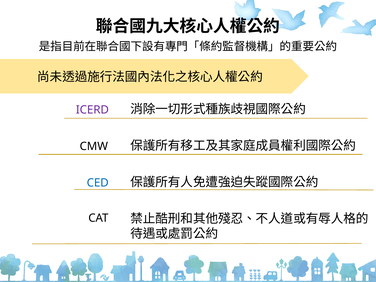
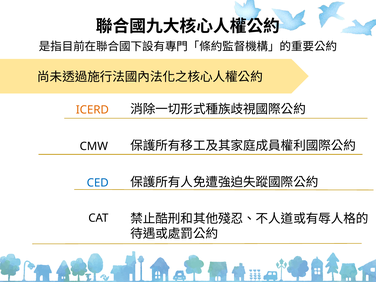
ICERD colour: purple -> orange (92, 110)
